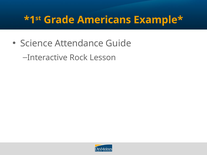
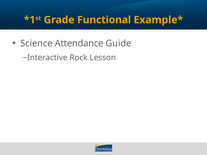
Americans: Americans -> Functional (104, 20)
